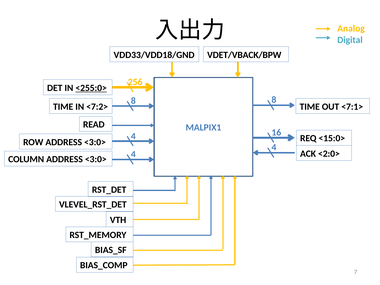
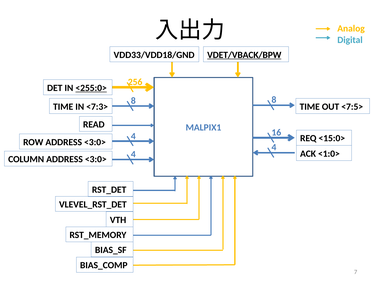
VDET/VBACK/BPW underline: none -> present (244, 55)
<7:2>: <7:2> -> <7:3> (97, 107)
<7:1>: <7:1> -> <7:5> (352, 107)
<2:0>: <2:0> -> <1:0> (329, 154)
